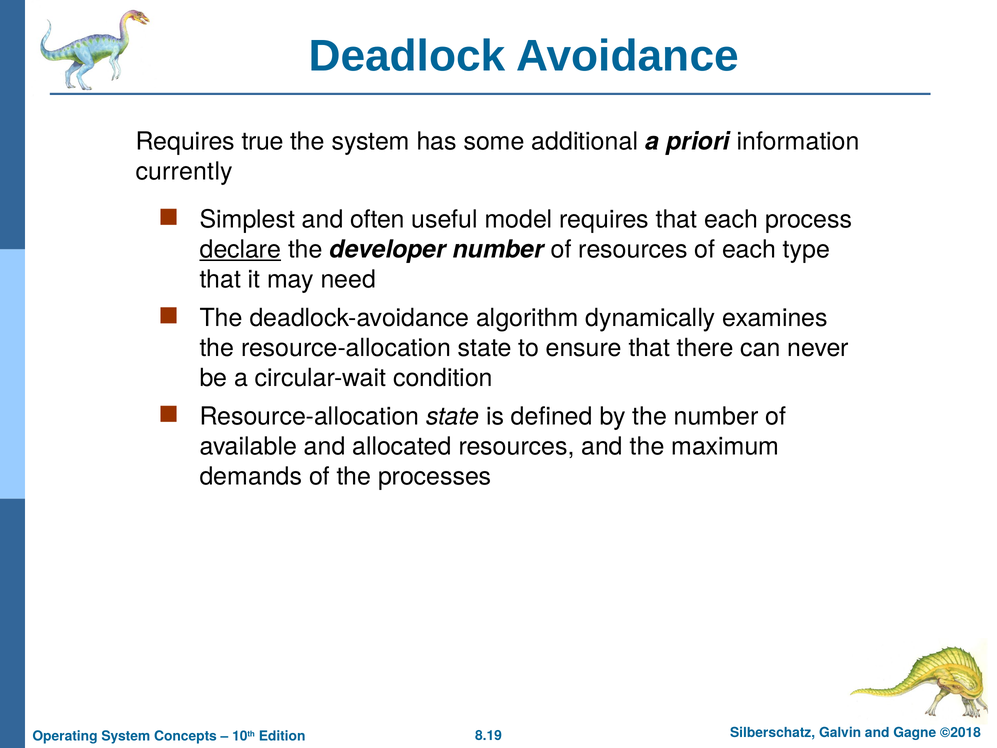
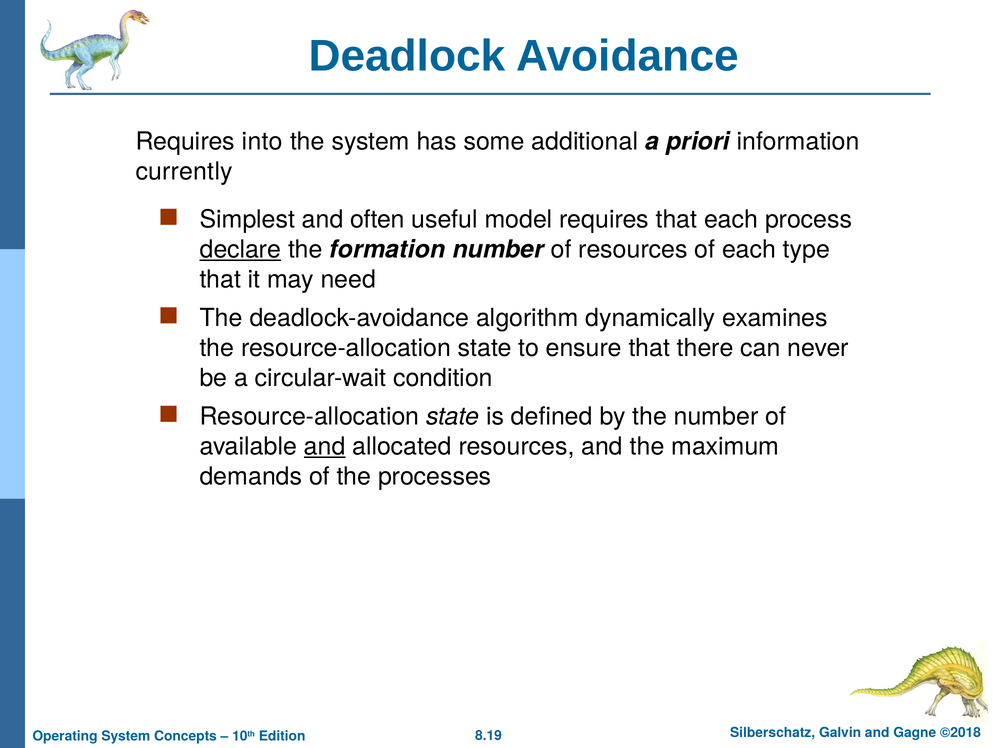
true: true -> into (262, 142)
developer: developer -> formation (387, 249)
and underline: none -> present (325, 446)
